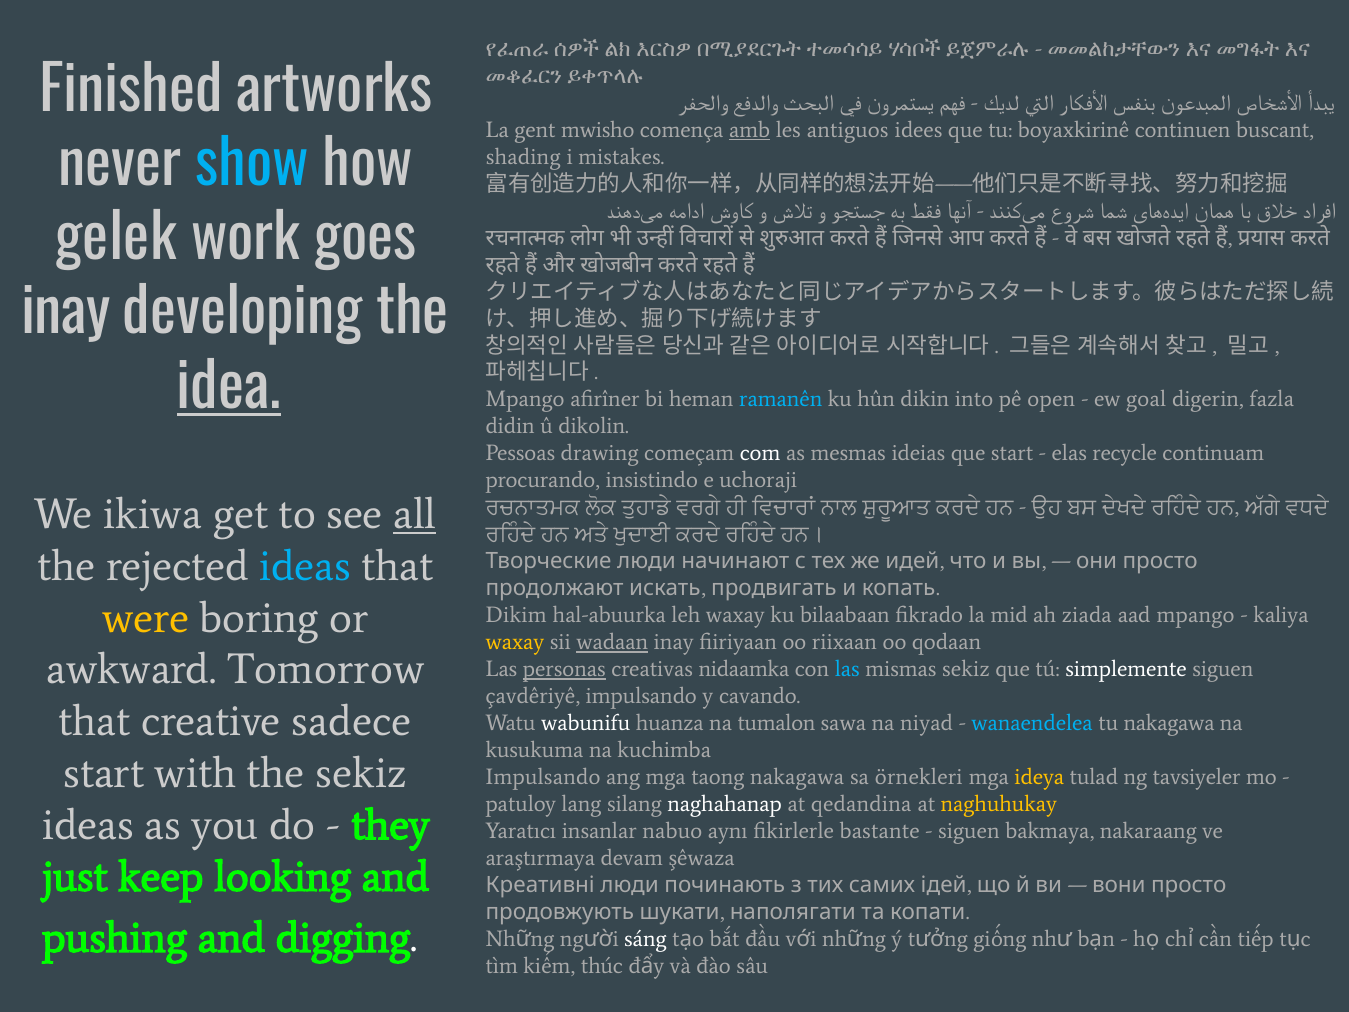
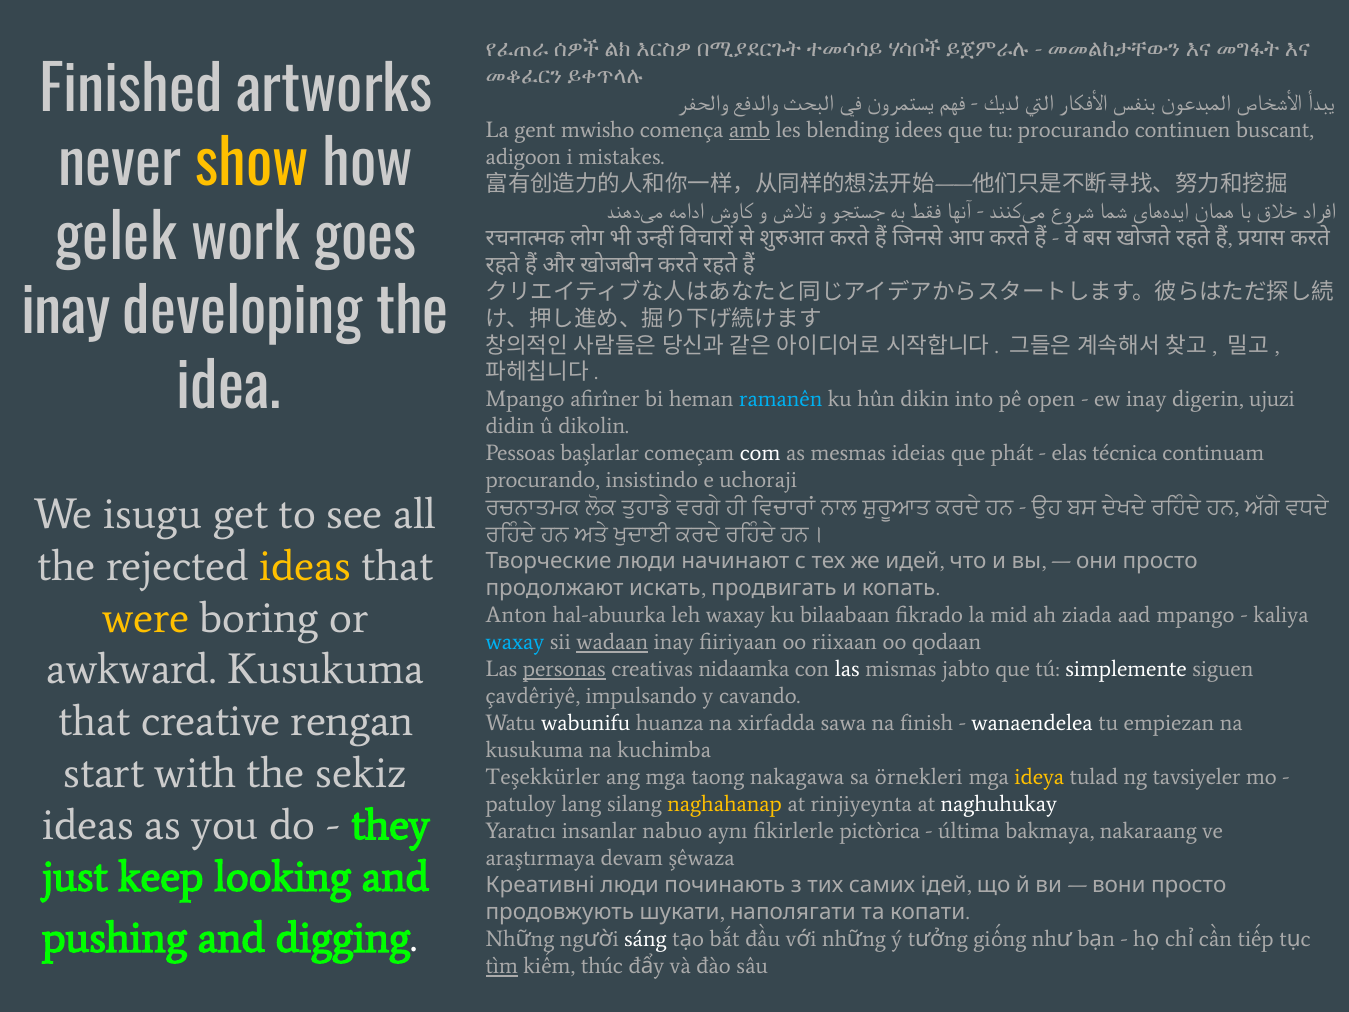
antiguos: antiguos -> blending (848, 130)
tu boyaxkirinê: boyaxkirinê -> procurando (1074, 130)
show colour: light blue -> yellow (252, 165)
shading: shading -> adigoon (523, 157)
idea underline: present -> none (229, 388)
ew goal: goal -> inay (1146, 399)
fazla: fazla -> ujuzi (1272, 399)
drawing: drawing -> başlarlar (600, 453)
que start: start -> phát (1012, 453)
recycle: recycle -> técnica (1125, 453)
ikiwa: ikiwa -> isugu (153, 515)
all underline: present -> none (415, 515)
ideas colour: light blue -> yellow (305, 566)
Dikim: Dikim -> Anton (516, 615)
waxay colour: yellow -> light blue (515, 642)
awkward Tomorrow: Tomorrow -> Kusukuma (326, 670)
las colour: light blue -> white (847, 669)
mismas sekiz: sekiz -> jabto (966, 669)
sadece: sadece -> rengan (352, 721)
tumalon: tumalon -> xirfadda (776, 723)
niyad: niyad -> finish (927, 723)
wanaendelea colour: light blue -> white (1032, 723)
tu nakagawa: nakagawa -> empiezan (1169, 723)
Impulsando: Impulsando -> Teşekkürler (543, 777)
naghahanap colour: white -> yellow (725, 804)
qedandina: qedandina -> rinjiyeynta (861, 804)
naghuhukay colour: yellow -> white (999, 804)
bastante: bastante -> pictòrica (880, 831)
siguen: siguen -> última (969, 831)
tìm underline: none -> present (502, 966)
